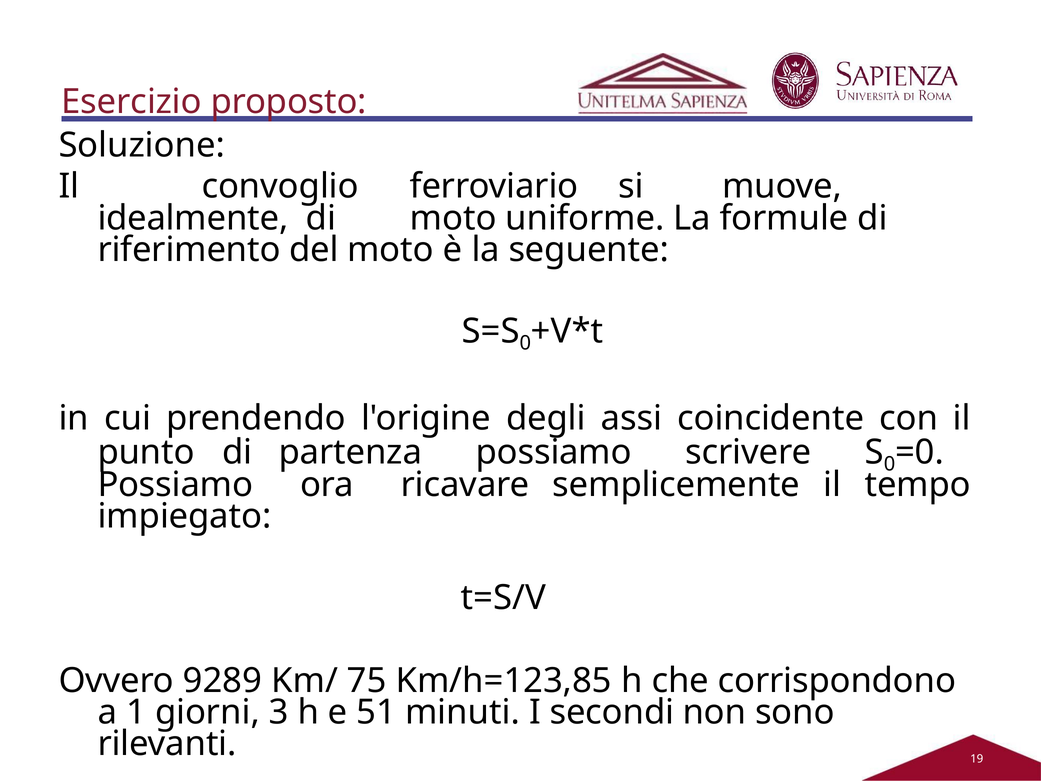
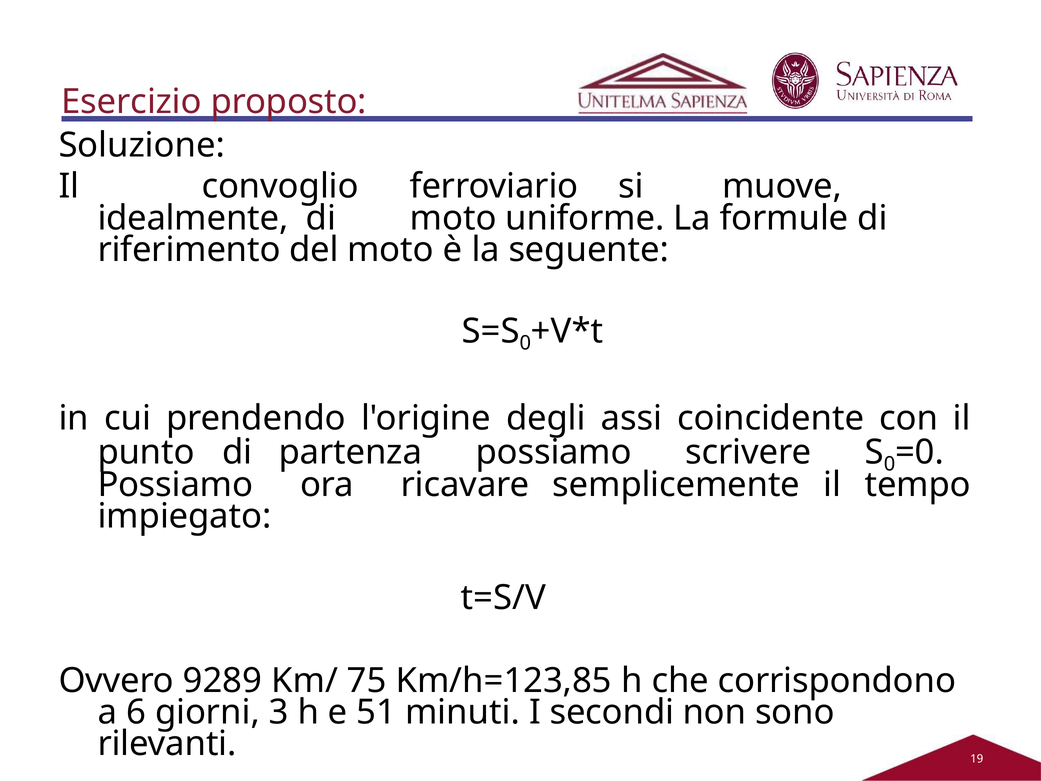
1: 1 -> 6 (136, 712)
